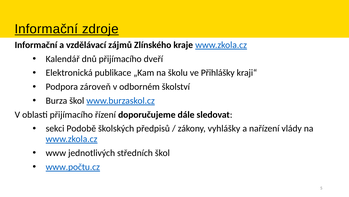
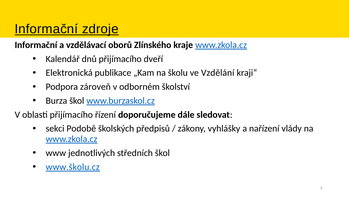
zájmů: zájmů -> oborů (120, 45)
Přihlášky: Přihlášky -> Vzdělání (218, 73)
www.počtu.cz: www.počtu.cz -> www.školu.cz (73, 166)
